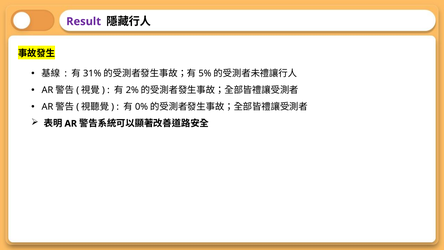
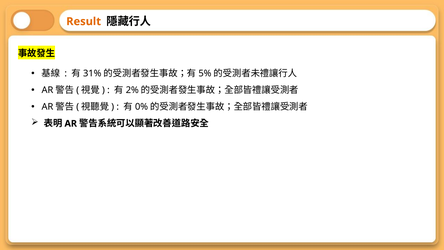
Result colour: purple -> orange (84, 21)
